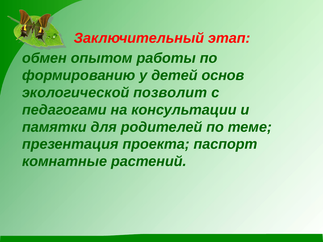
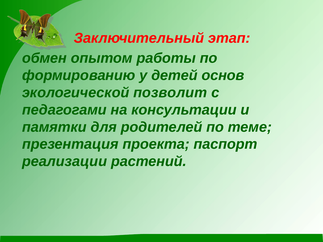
комнатные: комнатные -> реализации (65, 162)
